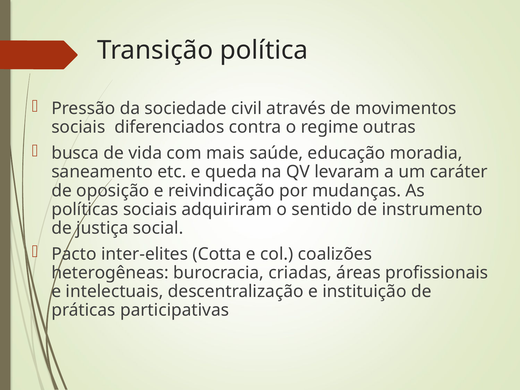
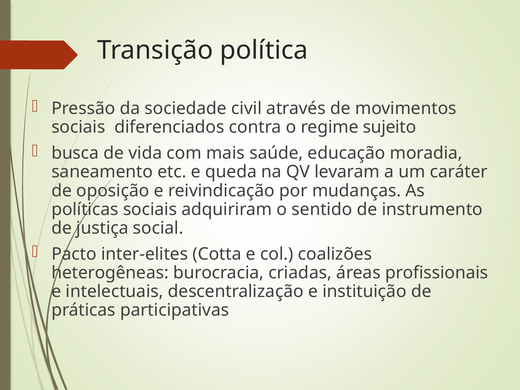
outras: outras -> sujeito (389, 127)
